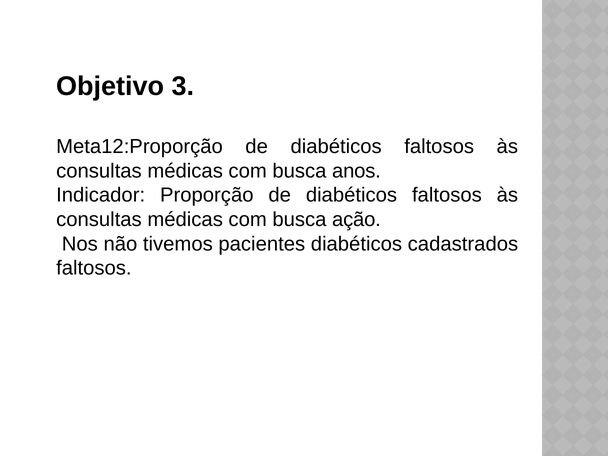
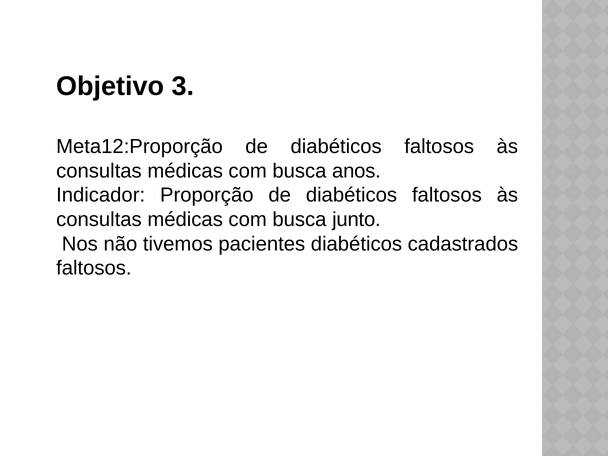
ação: ação -> junto (356, 220)
